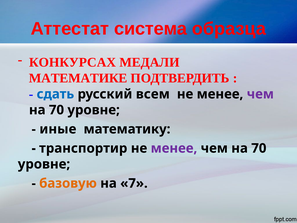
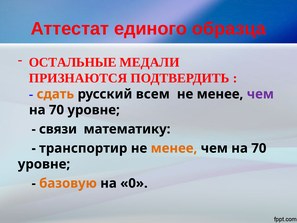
система: система -> единого (151, 29)
КОНКУРСАХ: КОНКУРСАХ -> ОСТАЛЬНЫЕ (73, 62)
МАТЕМАТИКЕ: МАТЕМАТИКЕ -> ПРИЗНАЮТСЯ (78, 78)
сдать colour: blue -> orange (55, 94)
иные: иные -> связи (58, 129)
менее colour: purple -> orange (174, 148)
7: 7 -> 0 (134, 183)
